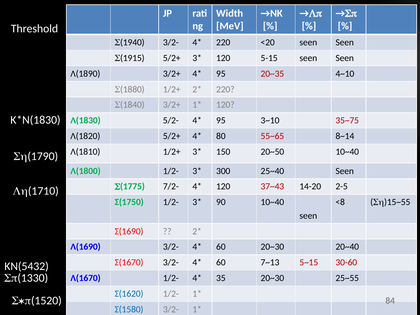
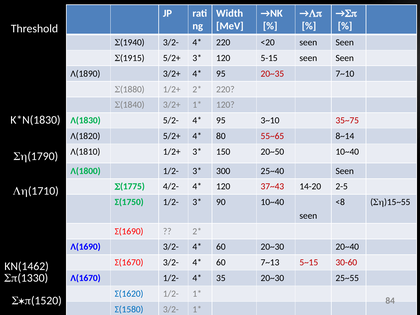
4~10: 4~10 -> 7~10 (345, 74)
7/2-: 7/2- -> 4/2- (171, 187)
KN(5432: KN(5432 -> KN(1462 (27, 266)
